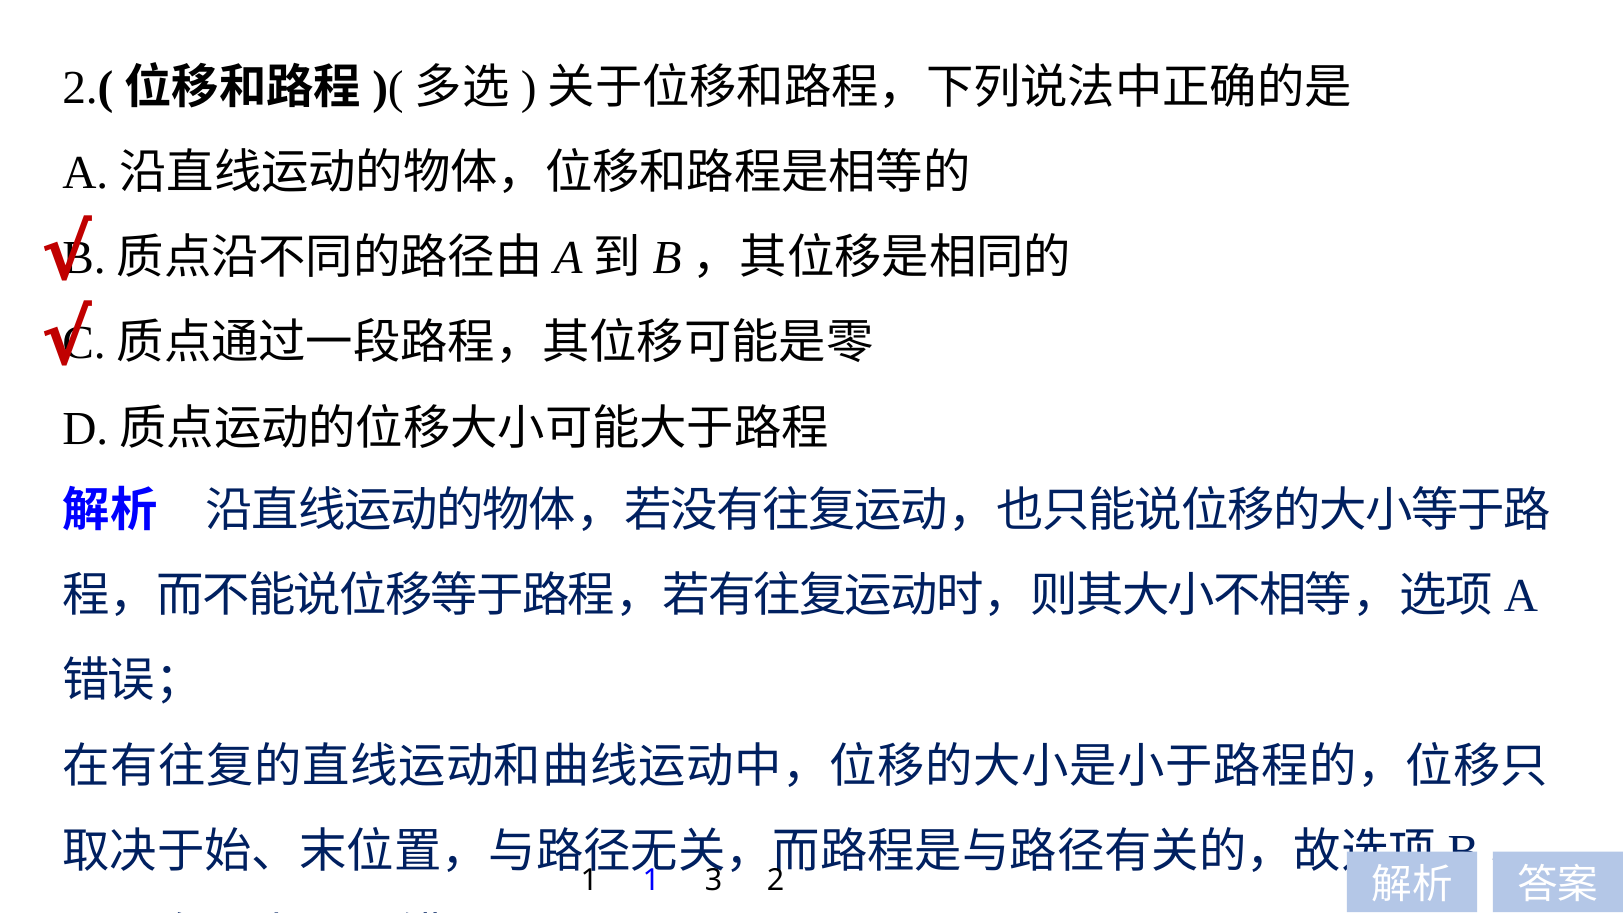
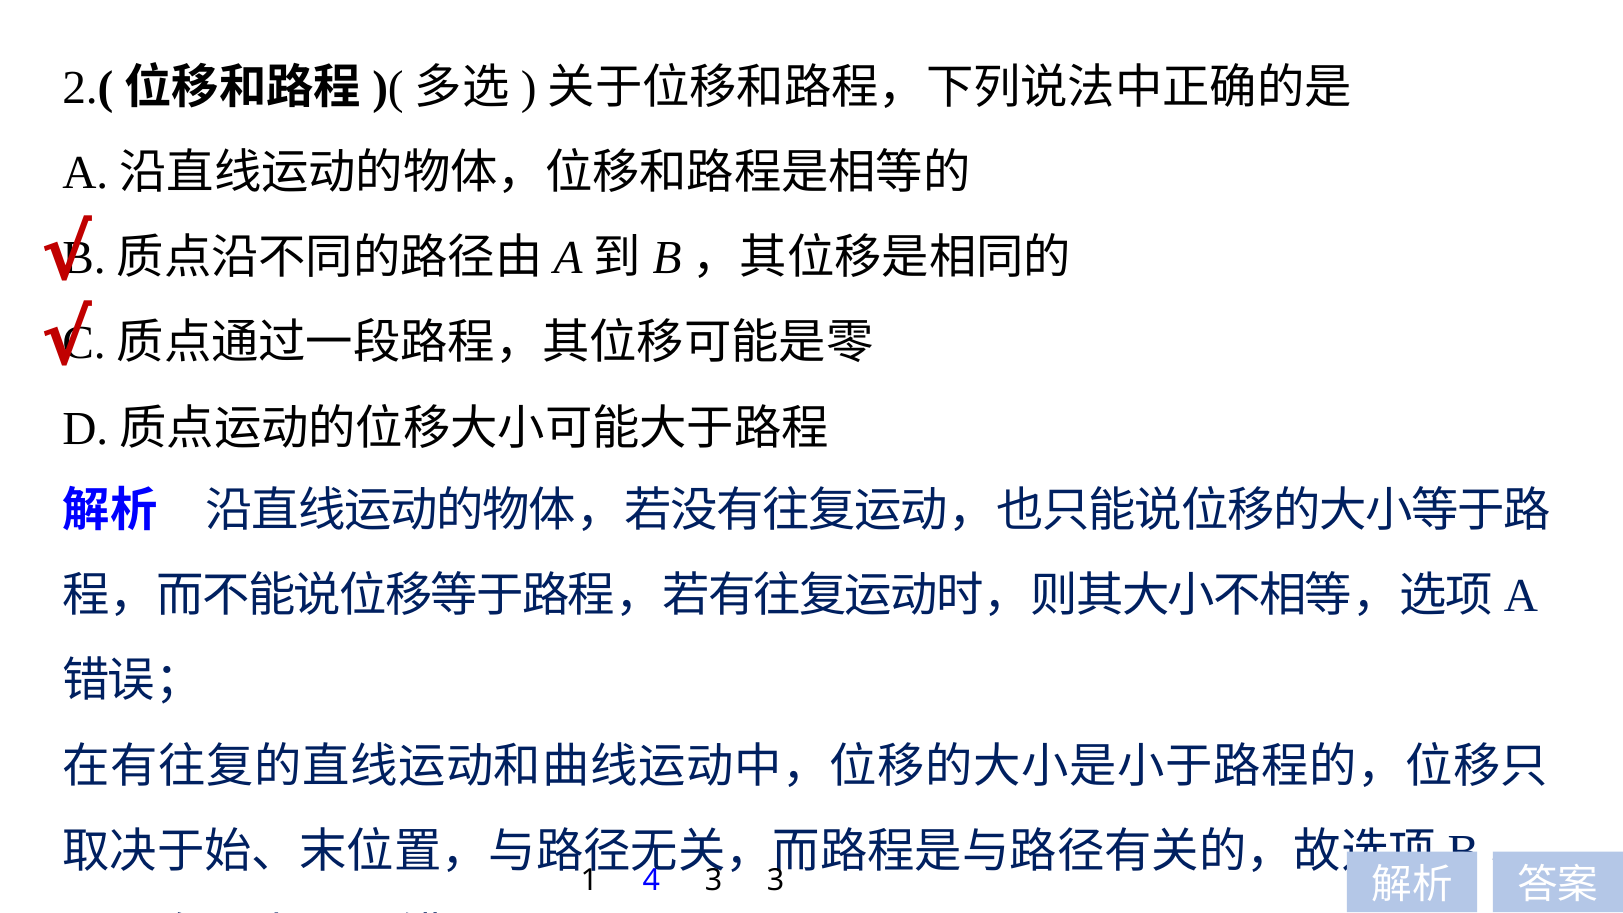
1 1: 1 -> 4 (651, 881)
3 2: 2 -> 3 (776, 881)
